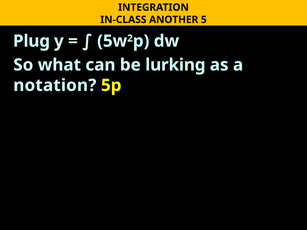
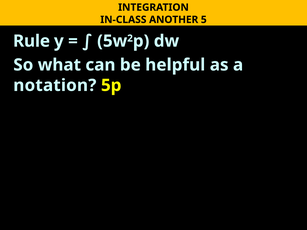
Plug: Plug -> Rule (32, 41)
lurking: lurking -> helpful (175, 65)
